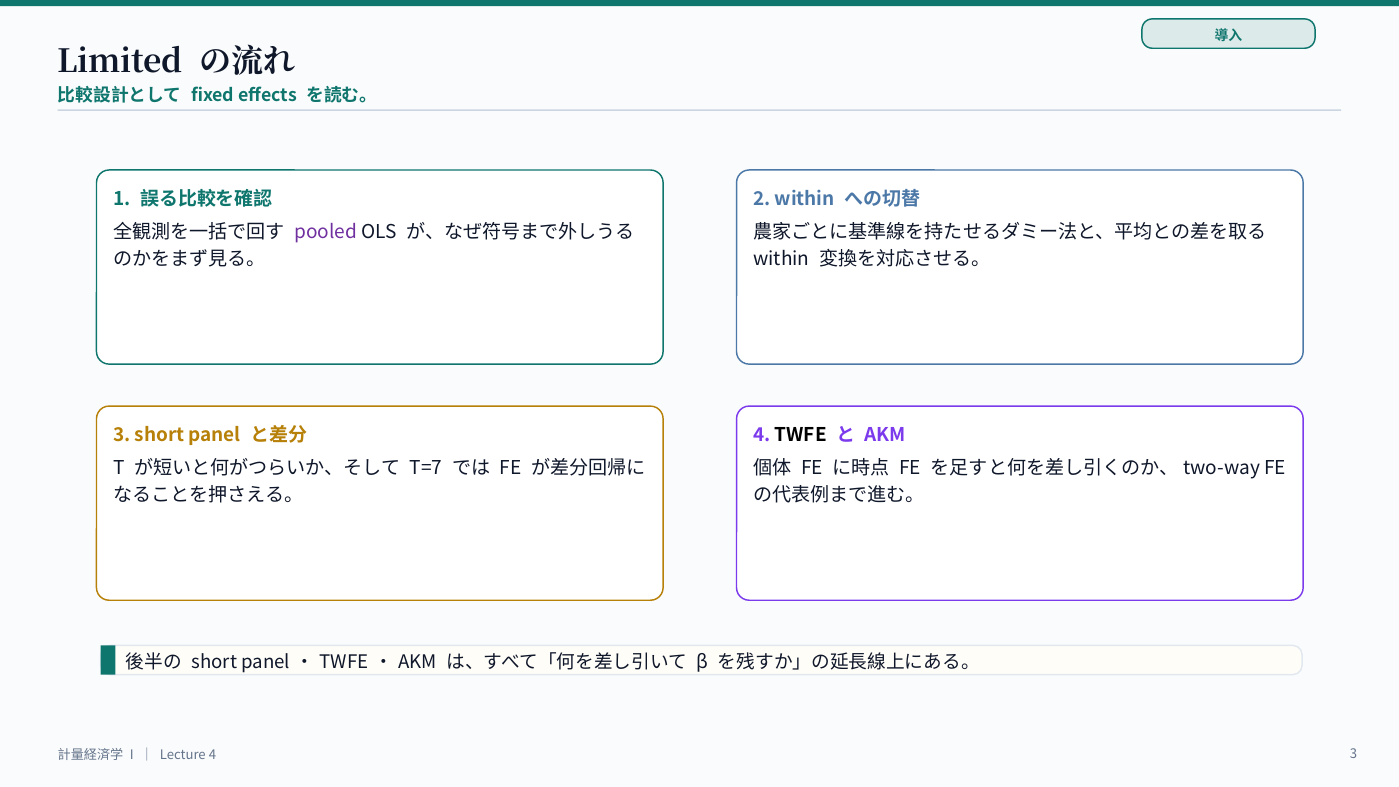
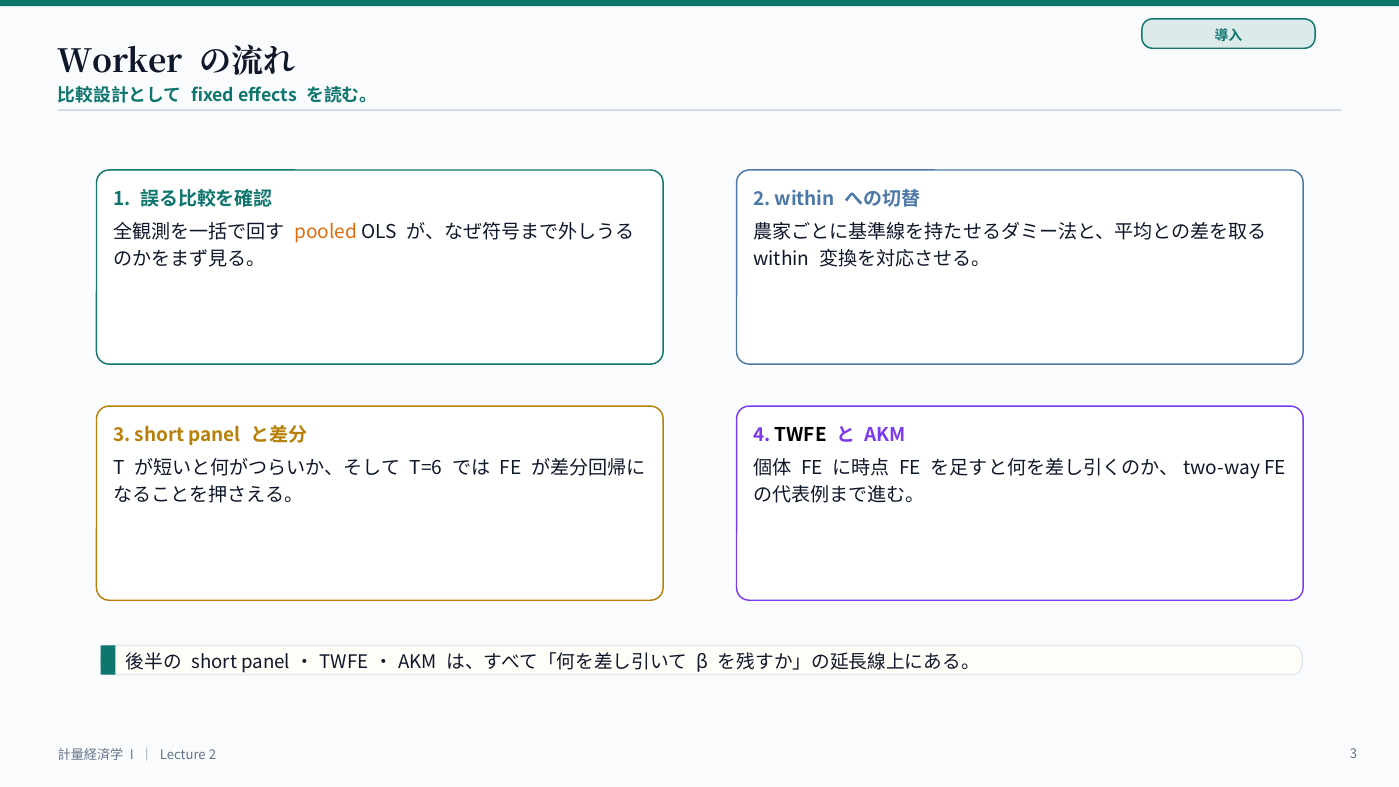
Limited: Limited -> Worker (120, 62)
pooled colour: purple -> orange (326, 232)
T=7: T=7 -> T=6 (426, 468)
Lecture 4: 4 -> 2 (212, 755)
